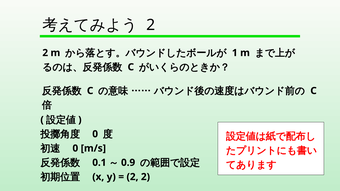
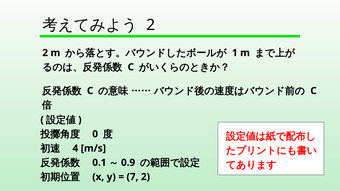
0: 0 -> 4 (75, 148)
2: 2 -> 7 (132, 177)
